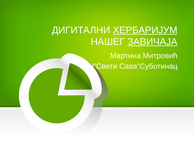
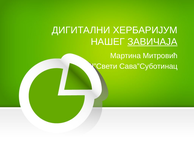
ХЕРБАРИЈУМ underline: present -> none (145, 30)
